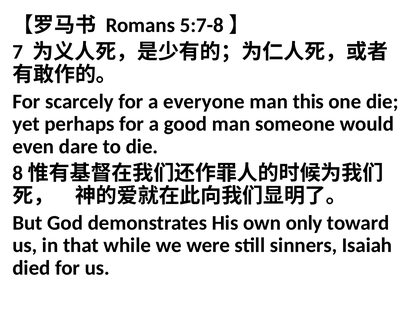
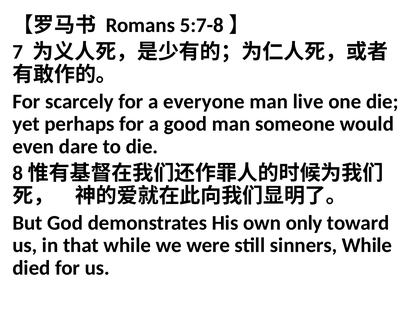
this: this -> live (308, 102)
sinners Isaiah: Isaiah -> While (367, 246)
